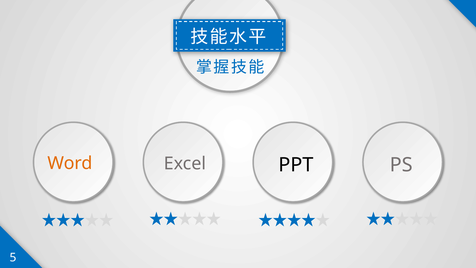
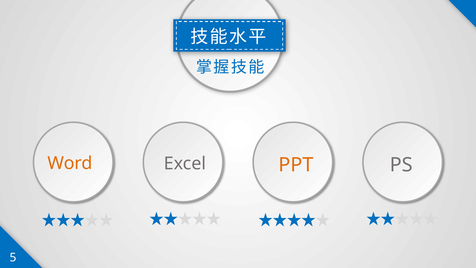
PPT colour: black -> orange (296, 165)
